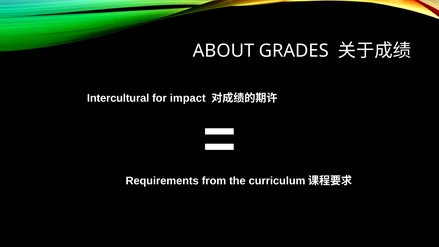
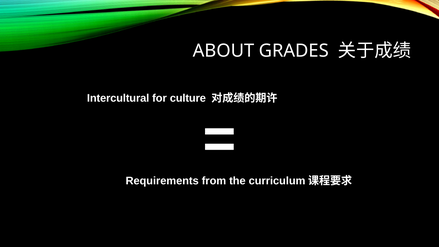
impact: impact -> culture (188, 98)
